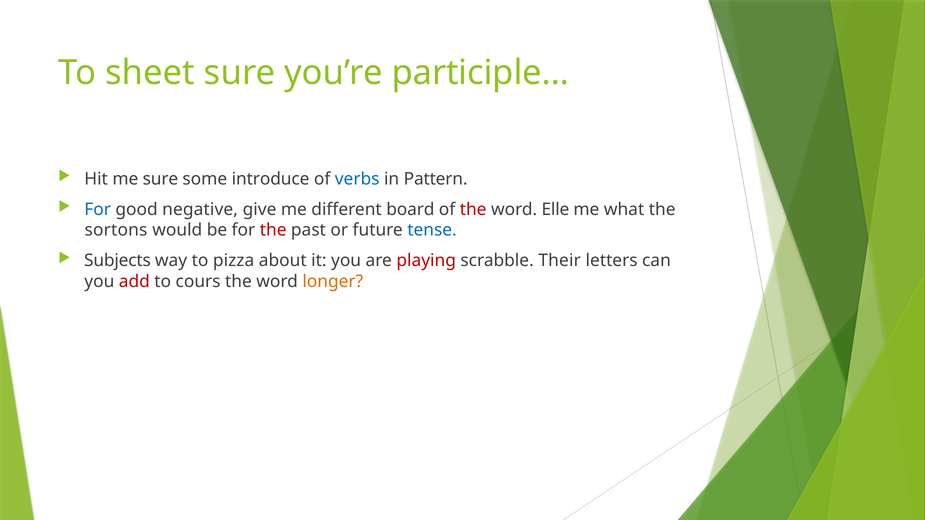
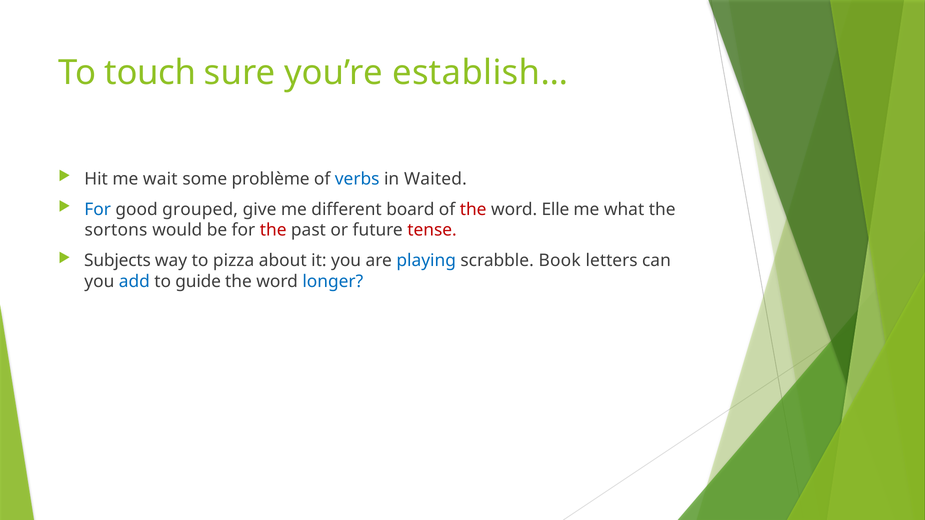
sheet: sheet -> touch (150, 73)
participle…: participle… -> establish… (480, 73)
me sure: sure -> wait (160, 179)
introduce: introduce -> problème (271, 179)
Pattern: Pattern -> Waited (435, 179)
negative: negative -> grouped (200, 209)
tense colour: blue -> red (432, 230)
playing colour: red -> blue (426, 261)
Their: Their -> Book (560, 261)
add colour: red -> blue (134, 282)
cours: cours -> guide (198, 282)
longer colour: orange -> blue (333, 282)
